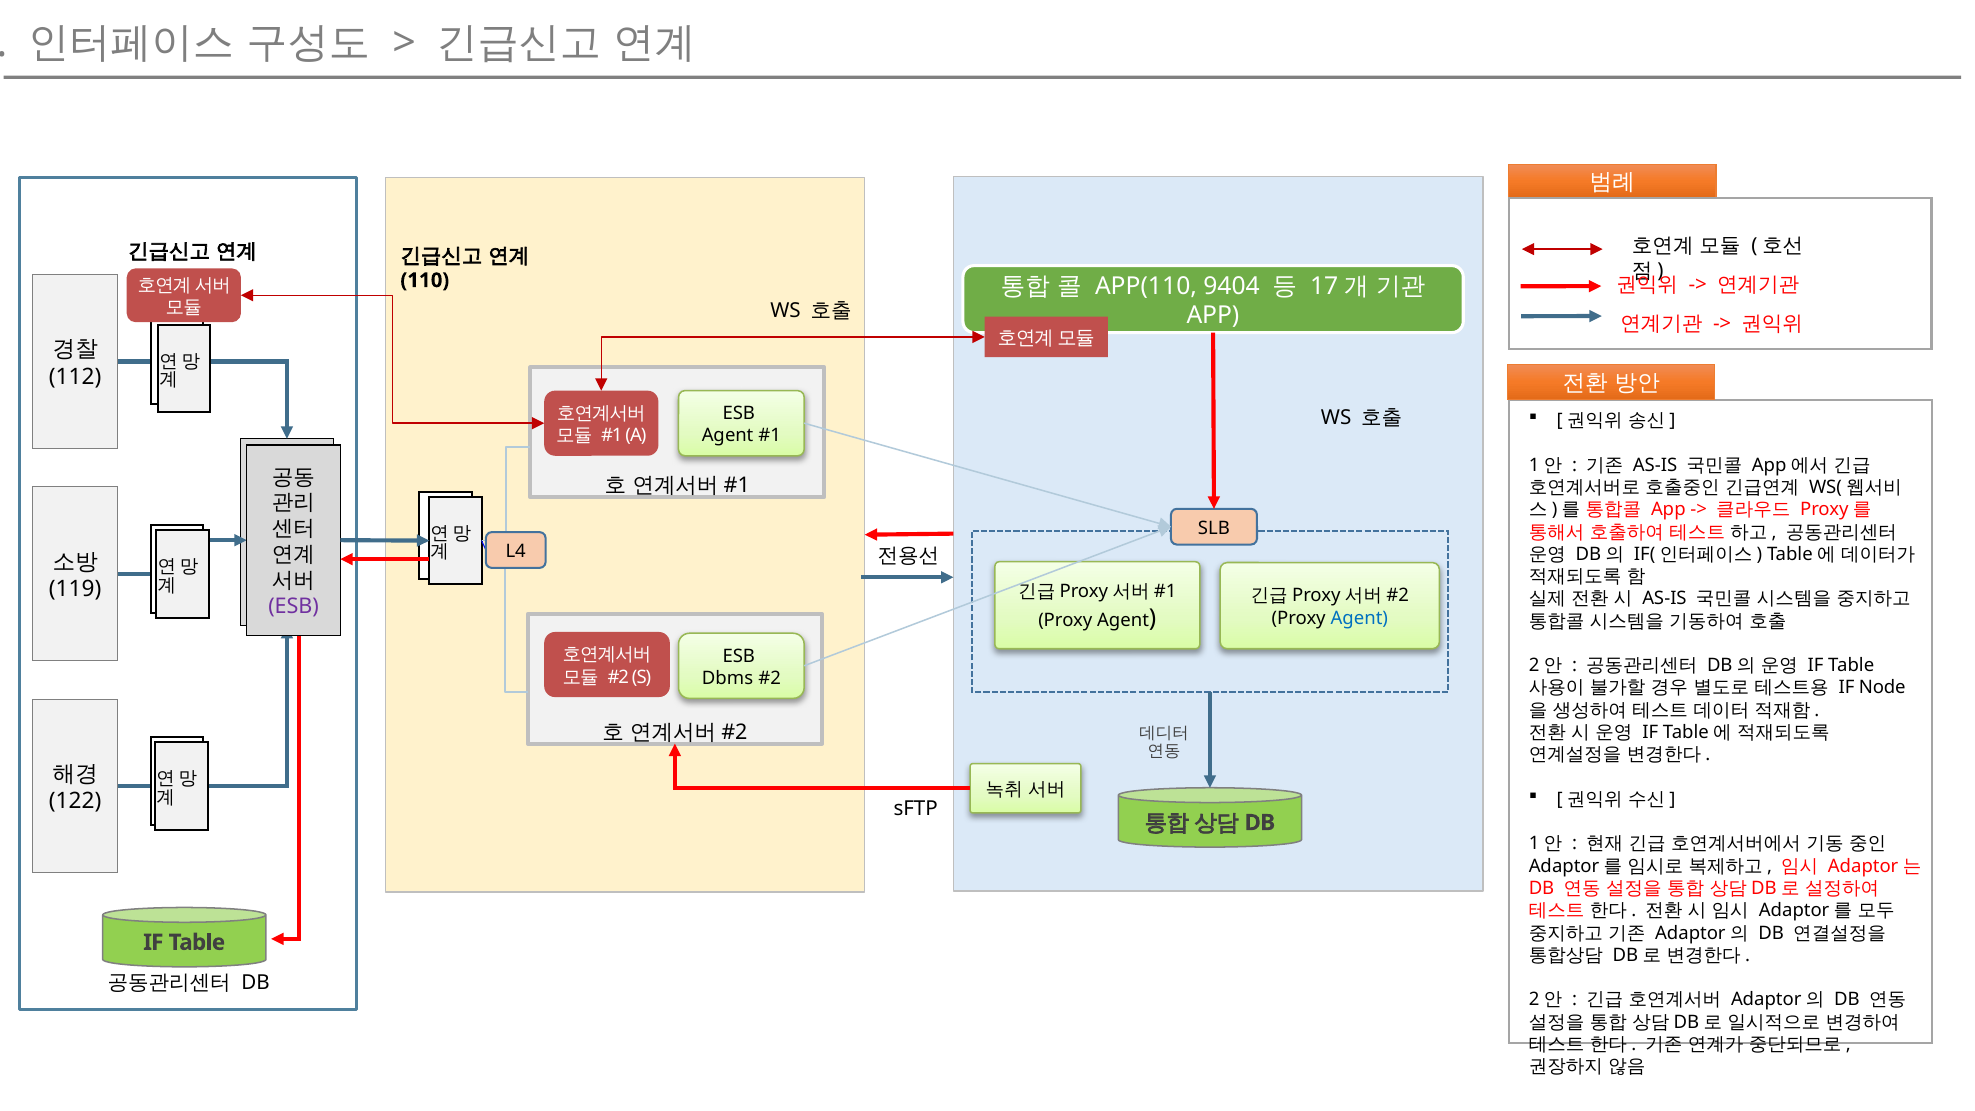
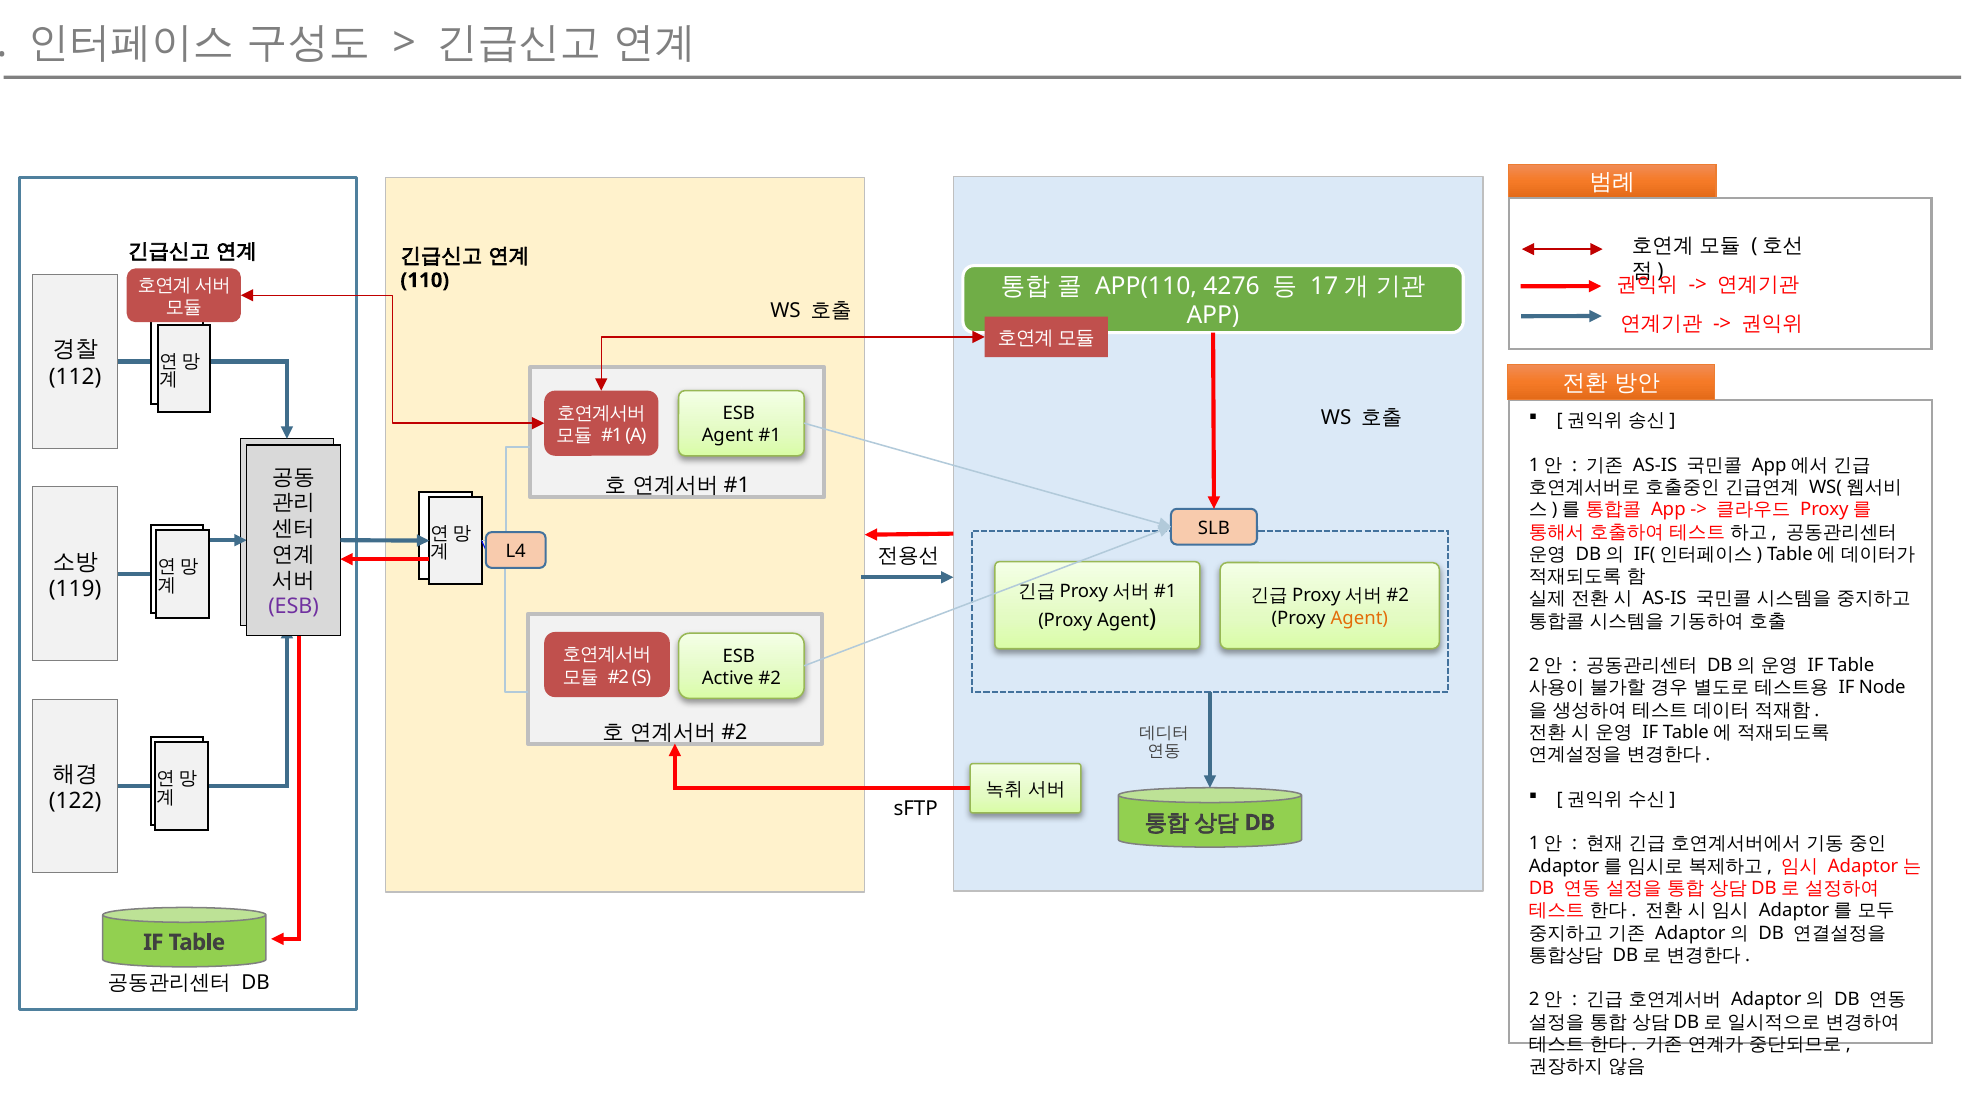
9404: 9404 -> 4276 (1232, 286)
Agent colour: blue -> orange (1359, 618)
Dbms: Dbms -> Active (728, 678)
